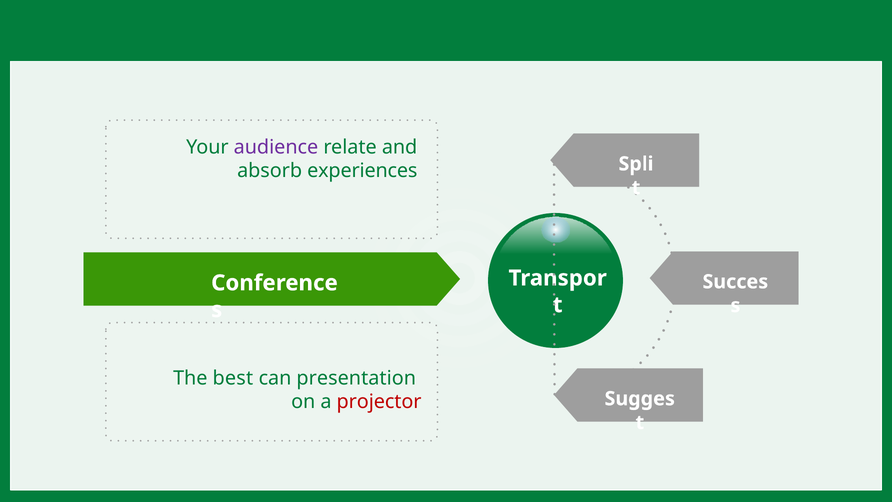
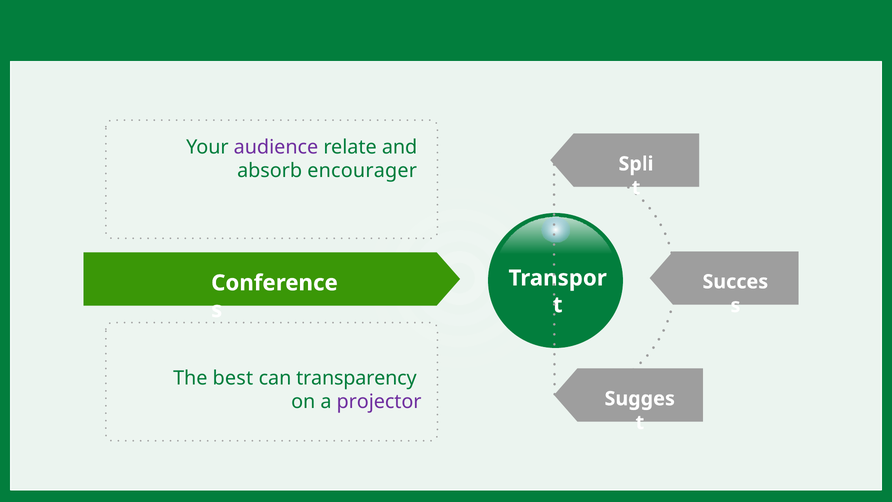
experiences: experiences -> encourager (362, 171)
presentation: presentation -> transparency (356, 378)
projector colour: red -> purple (379, 402)
